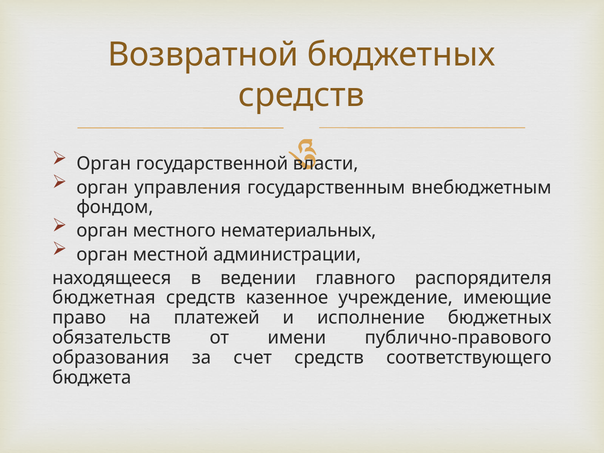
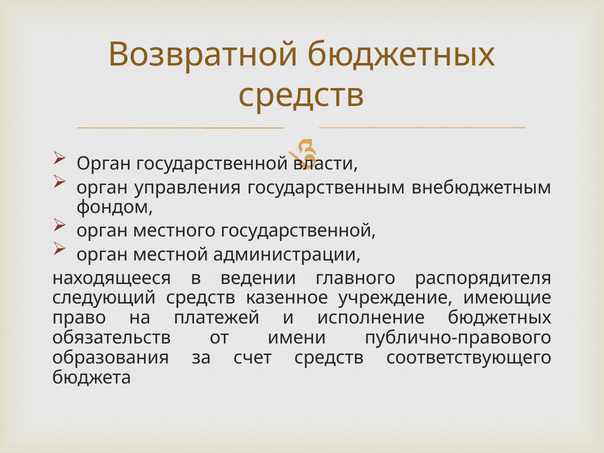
местного нематериальных: нематериальных -> государственной (298, 231)
бюджетная: бюджетная -> следующий (104, 298)
